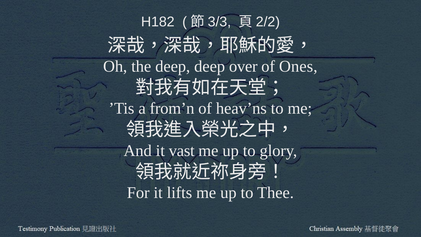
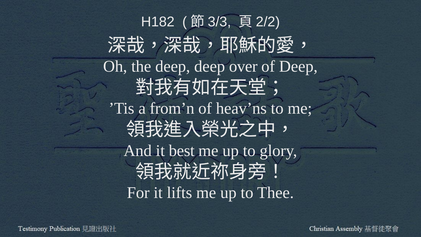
of Ones: Ones -> Deep (298, 66)
vast: vast -> best (182, 151)
